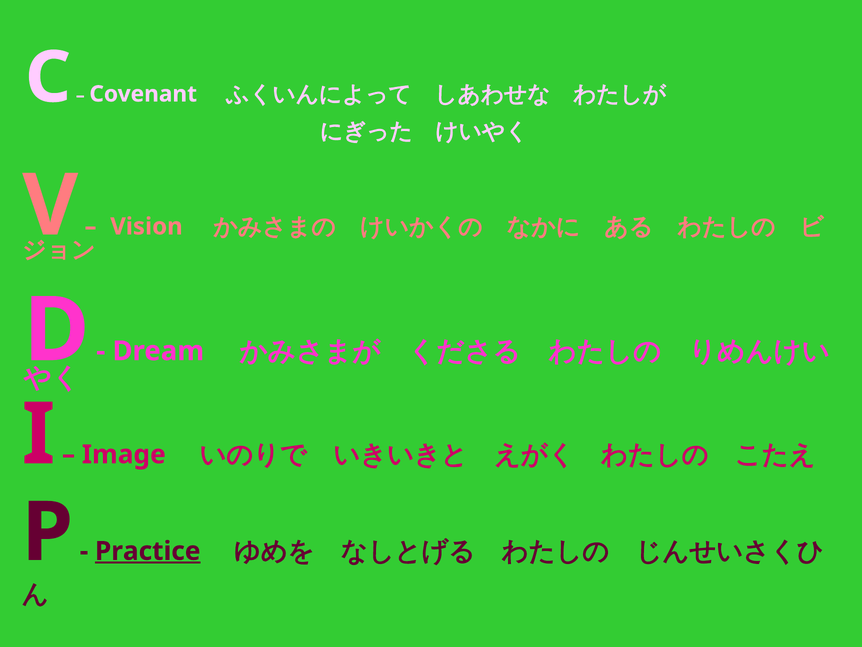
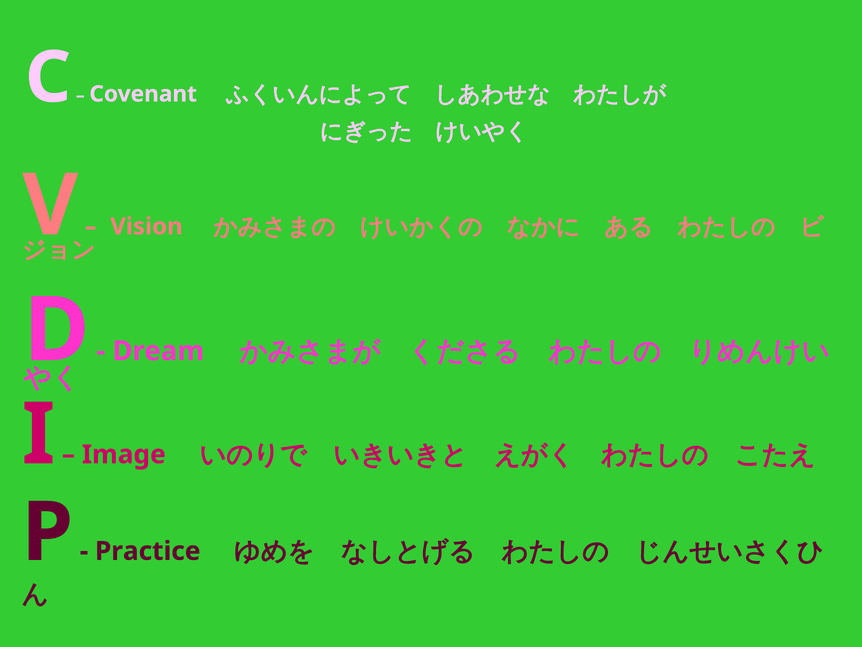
Practice underline: present -> none (148, 551)
